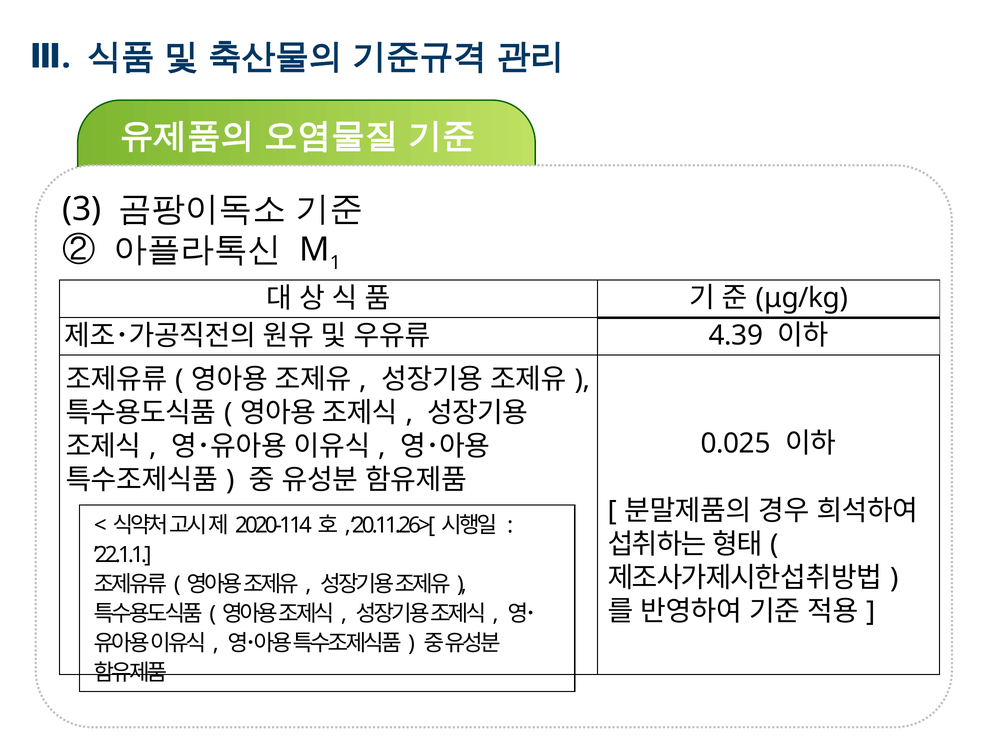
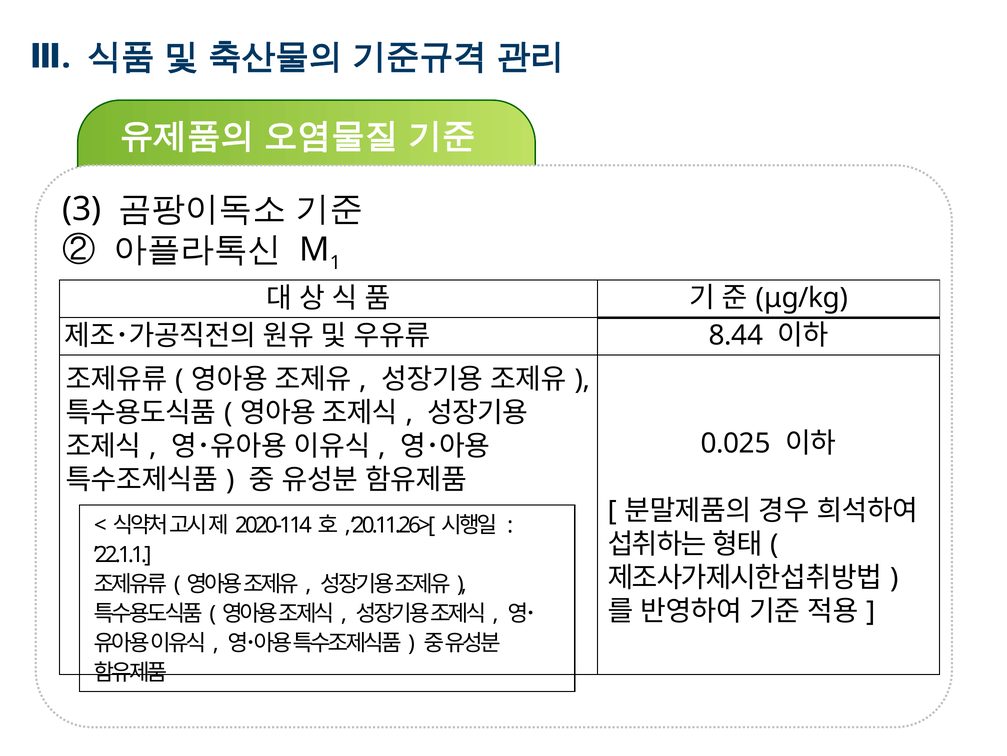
4.39: 4.39 -> 8.44 (736, 335)
